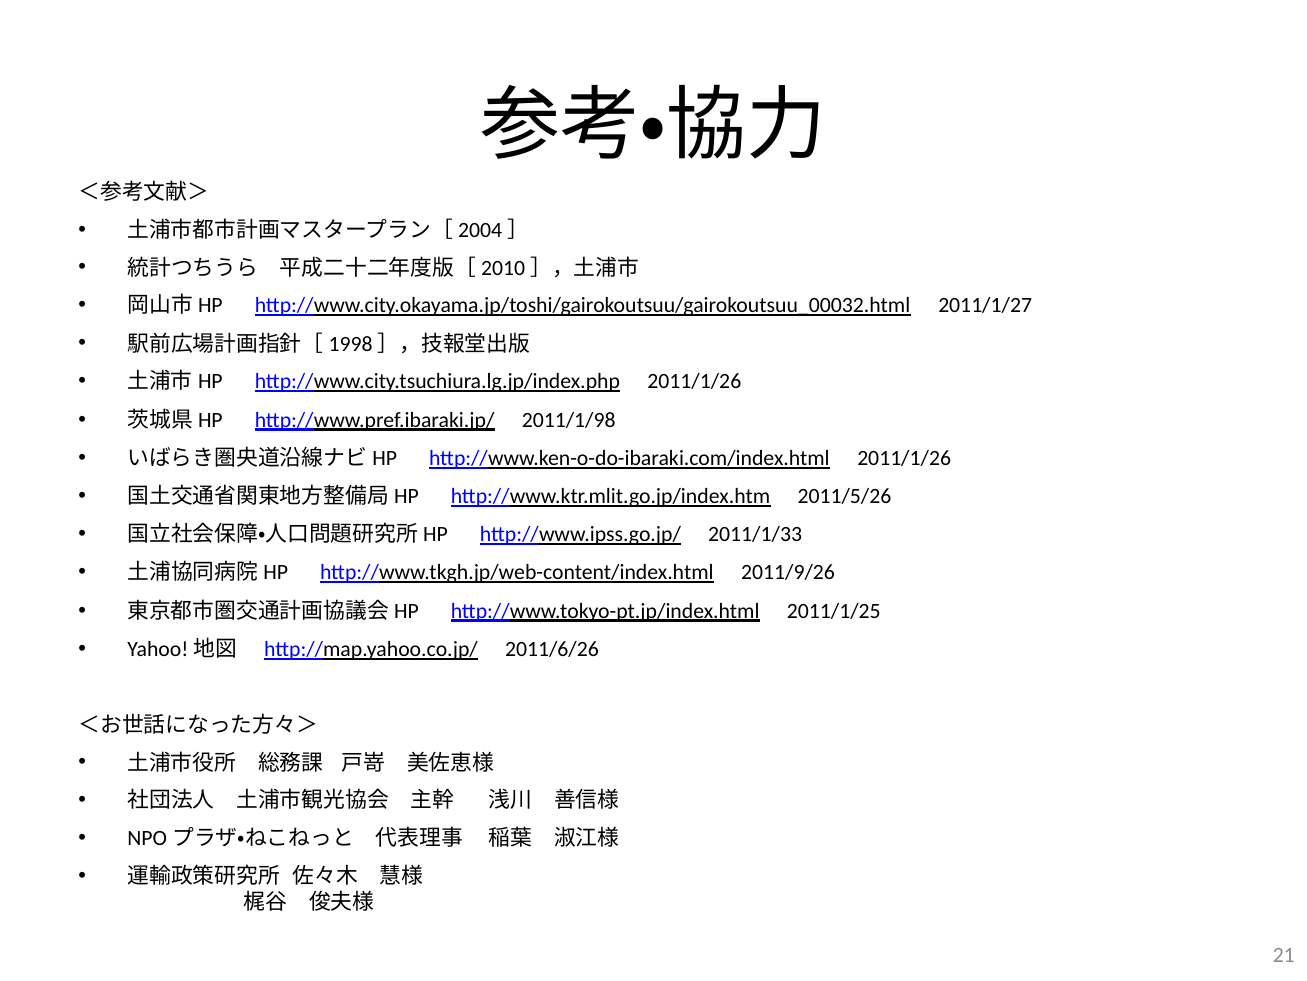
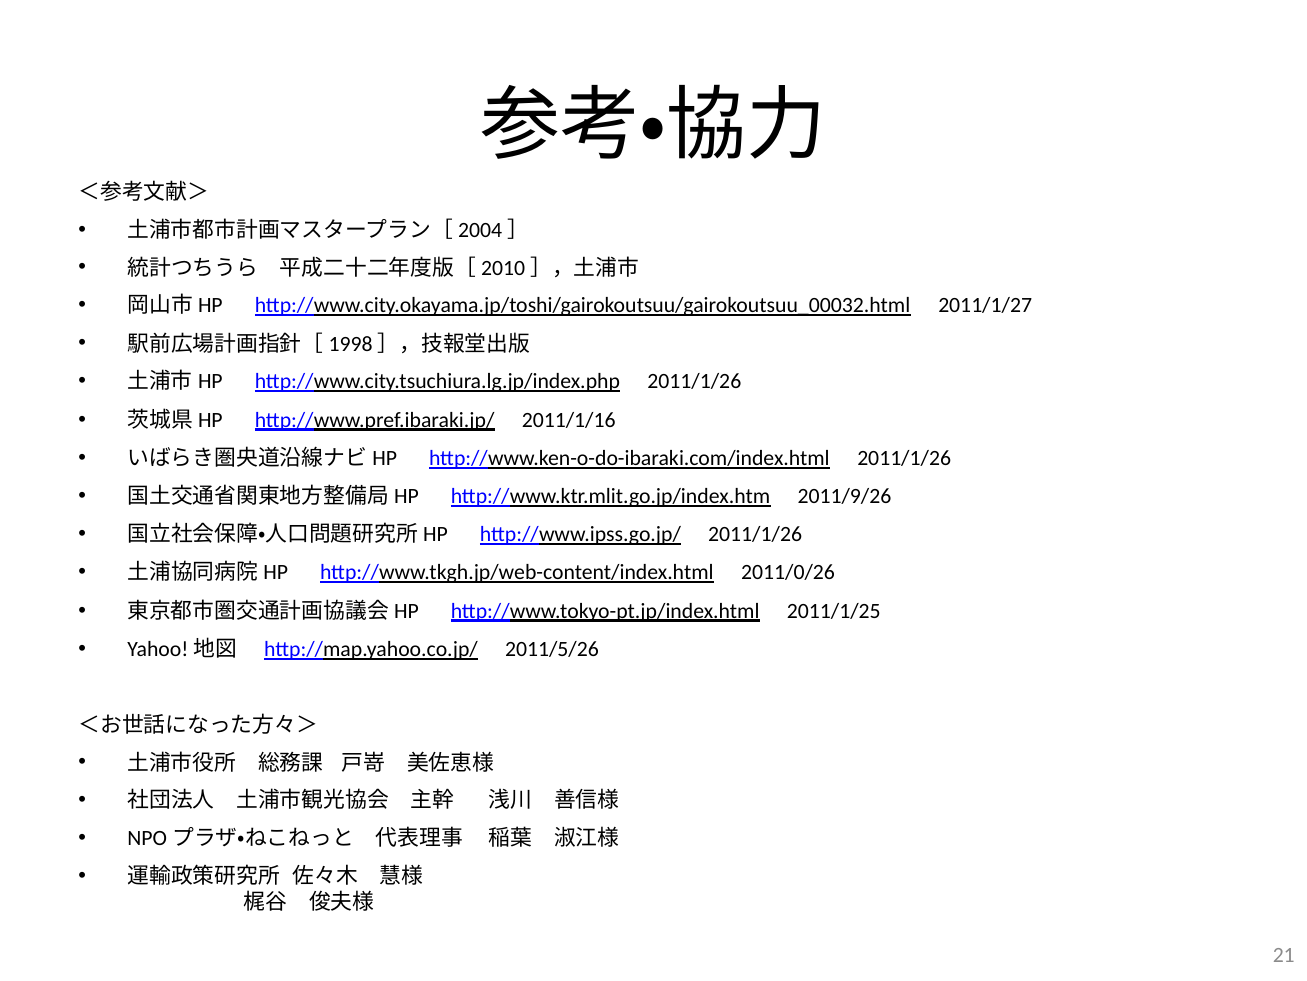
2011/1/98: 2011/1/98 -> 2011/1/16 (569, 420)
2011/5/26: 2011/5/26 -> 2011/9/26 (844, 496)
http://www.ipss.go.jp/ 2011/1/33: 2011/1/33 -> 2011/1/26 (755, 534)
2011/9/26: 2011/9/26 -> 2011/0/26 (788, 572)
2011/6/26: 2011/6/26 -> 2011/5/26 (552, 649)
